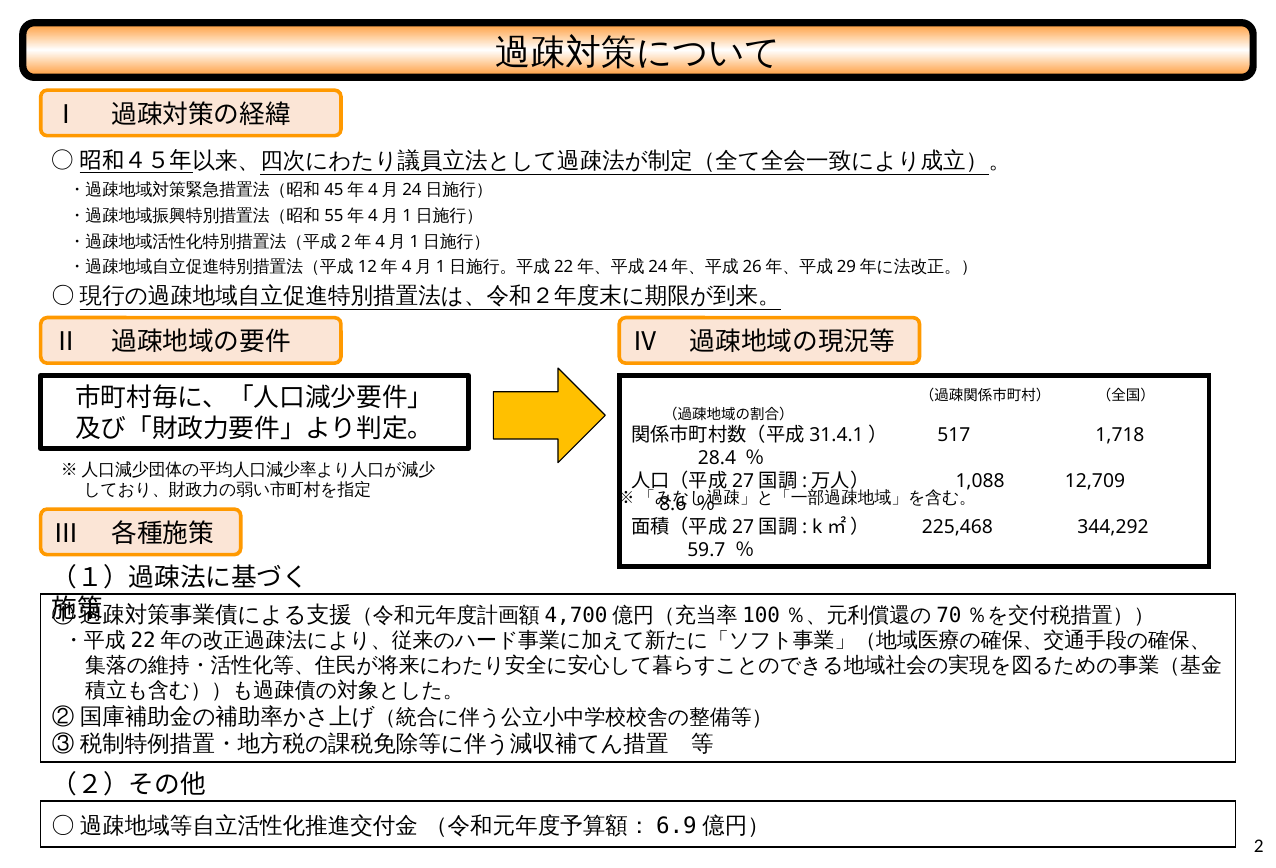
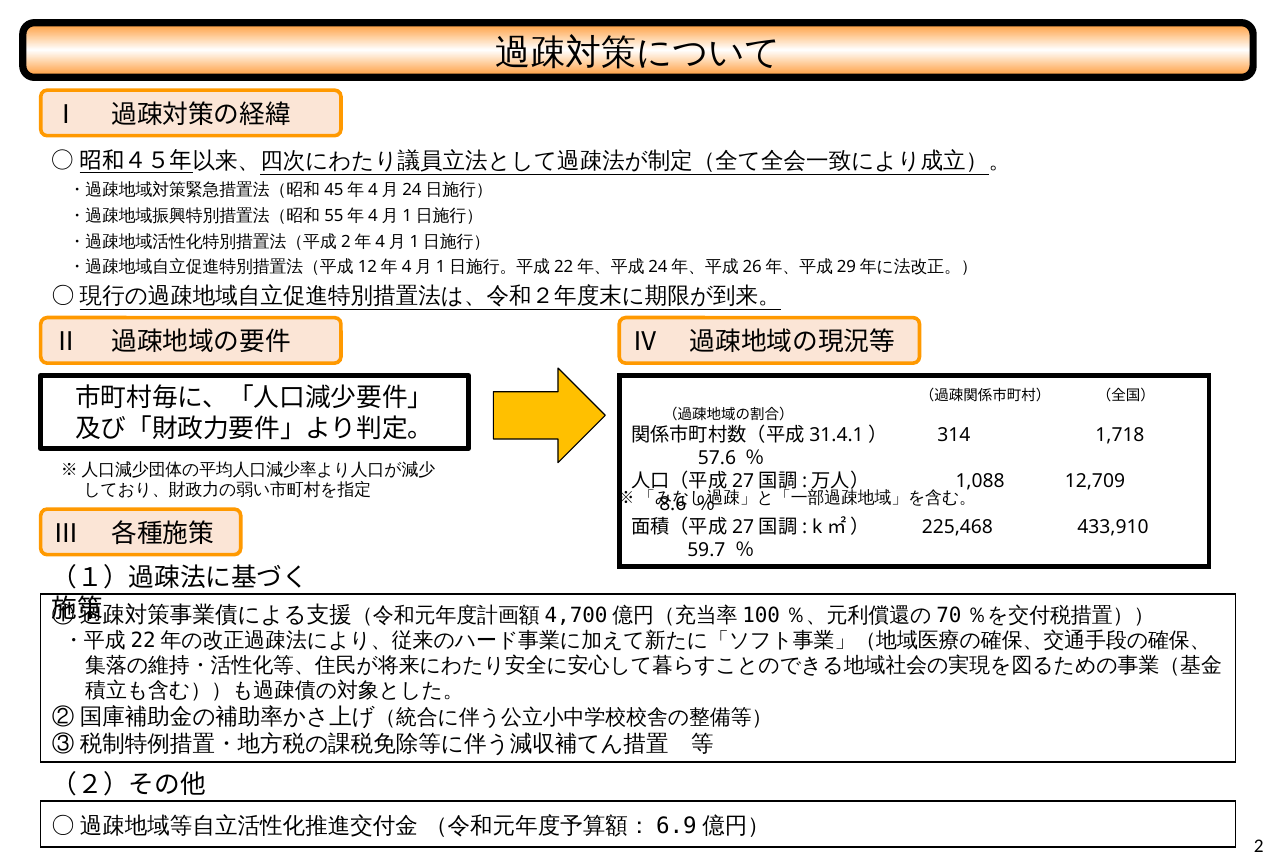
517: 517 -> 314 (954, 435)
28.4: 28.4 -> 57.6 (717, 458)
344,292: 344,292 -> 433,910 (1113, 528)
